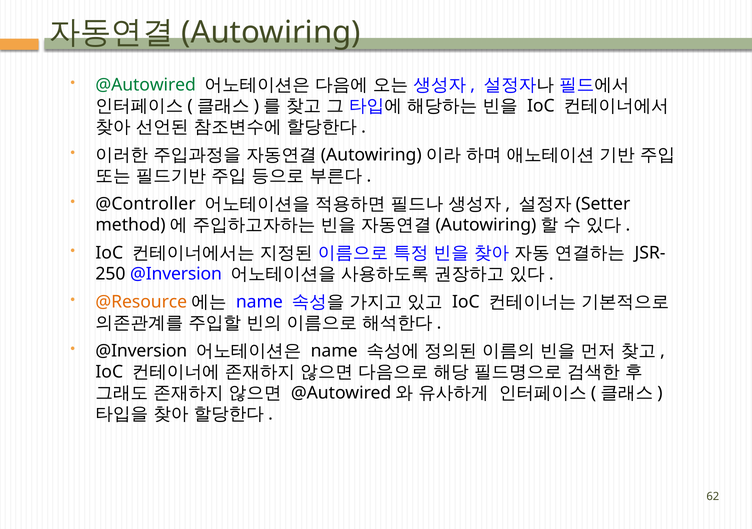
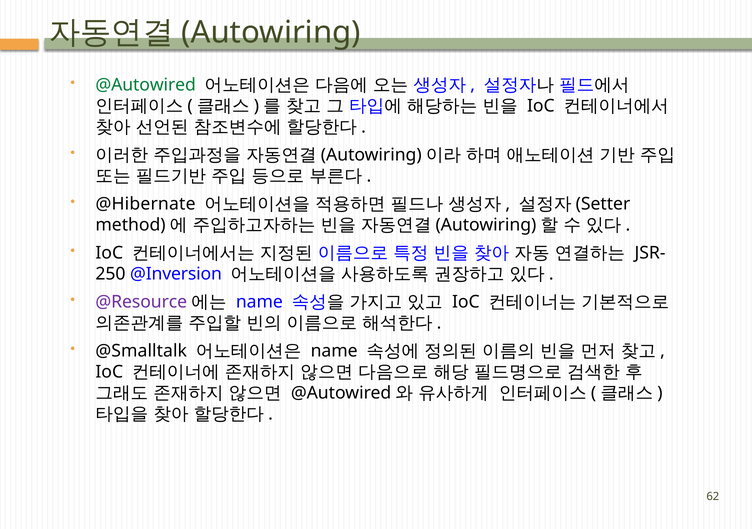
@Controller: @Controller -> @Hibernate (146, 204)
@Resource colour: orange -> purple (141, 302)
@Inversion: @Inversion -> @Smalltalk (141, 351)
